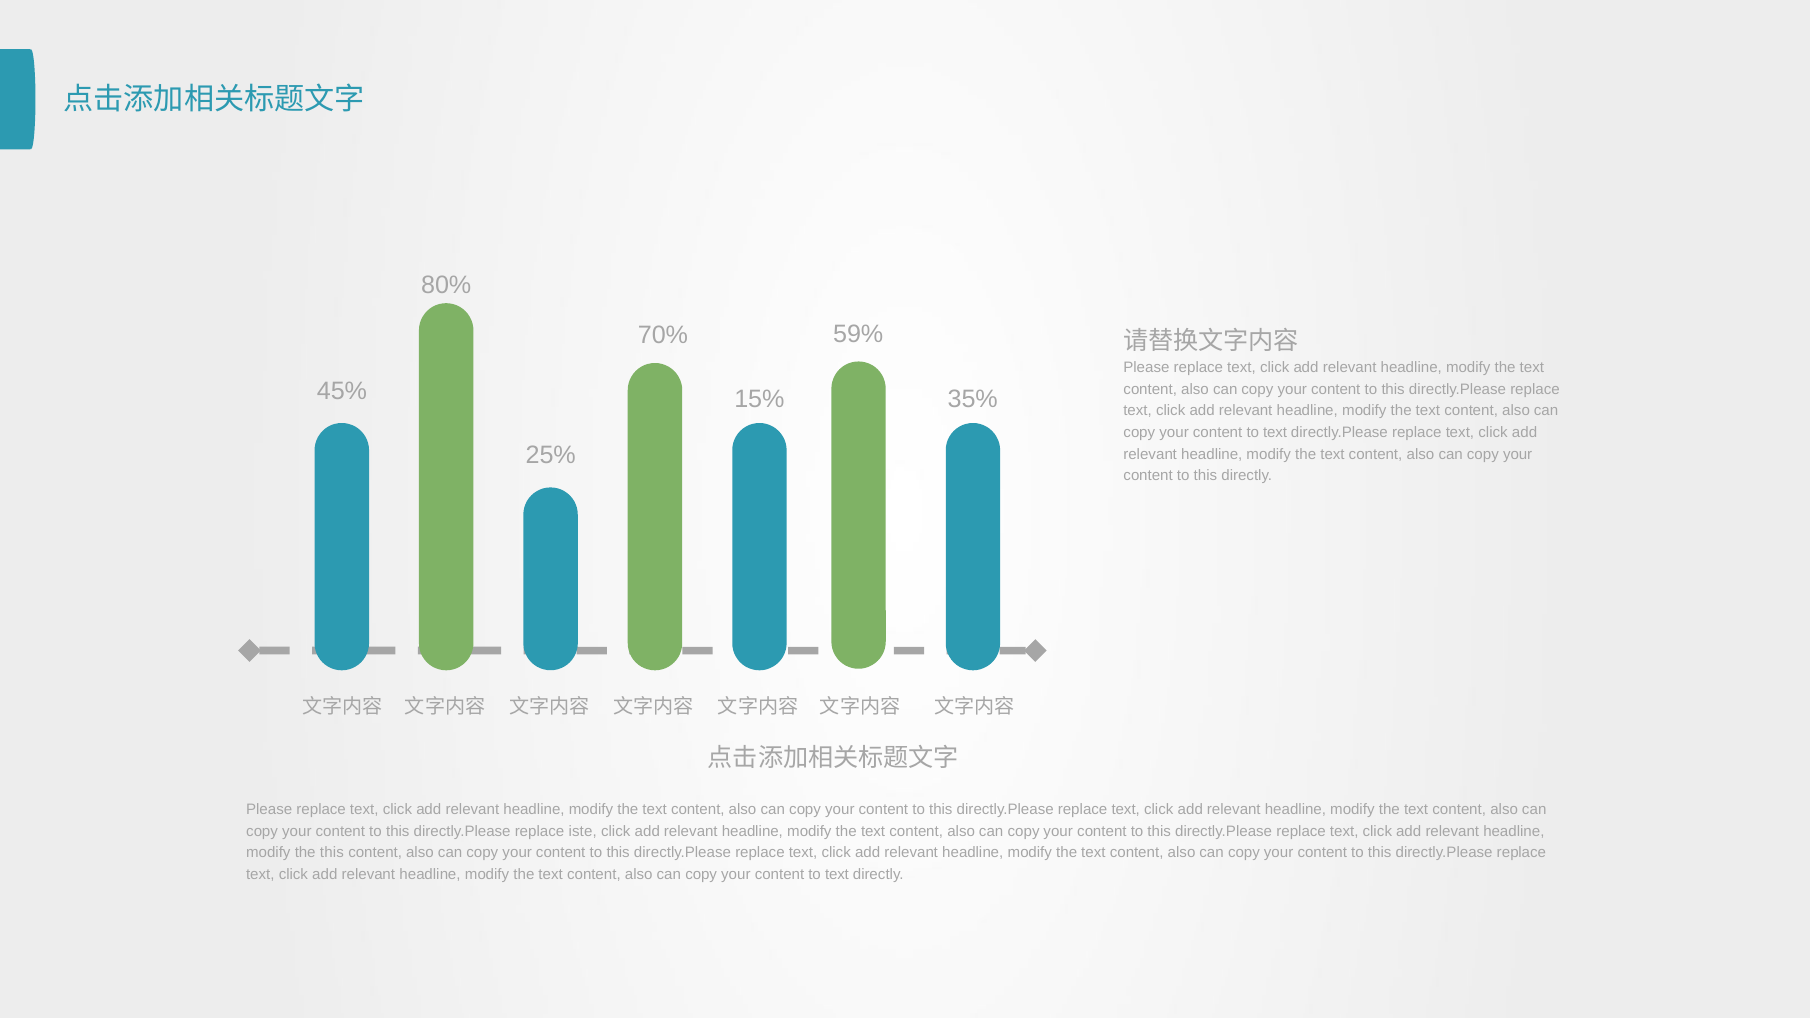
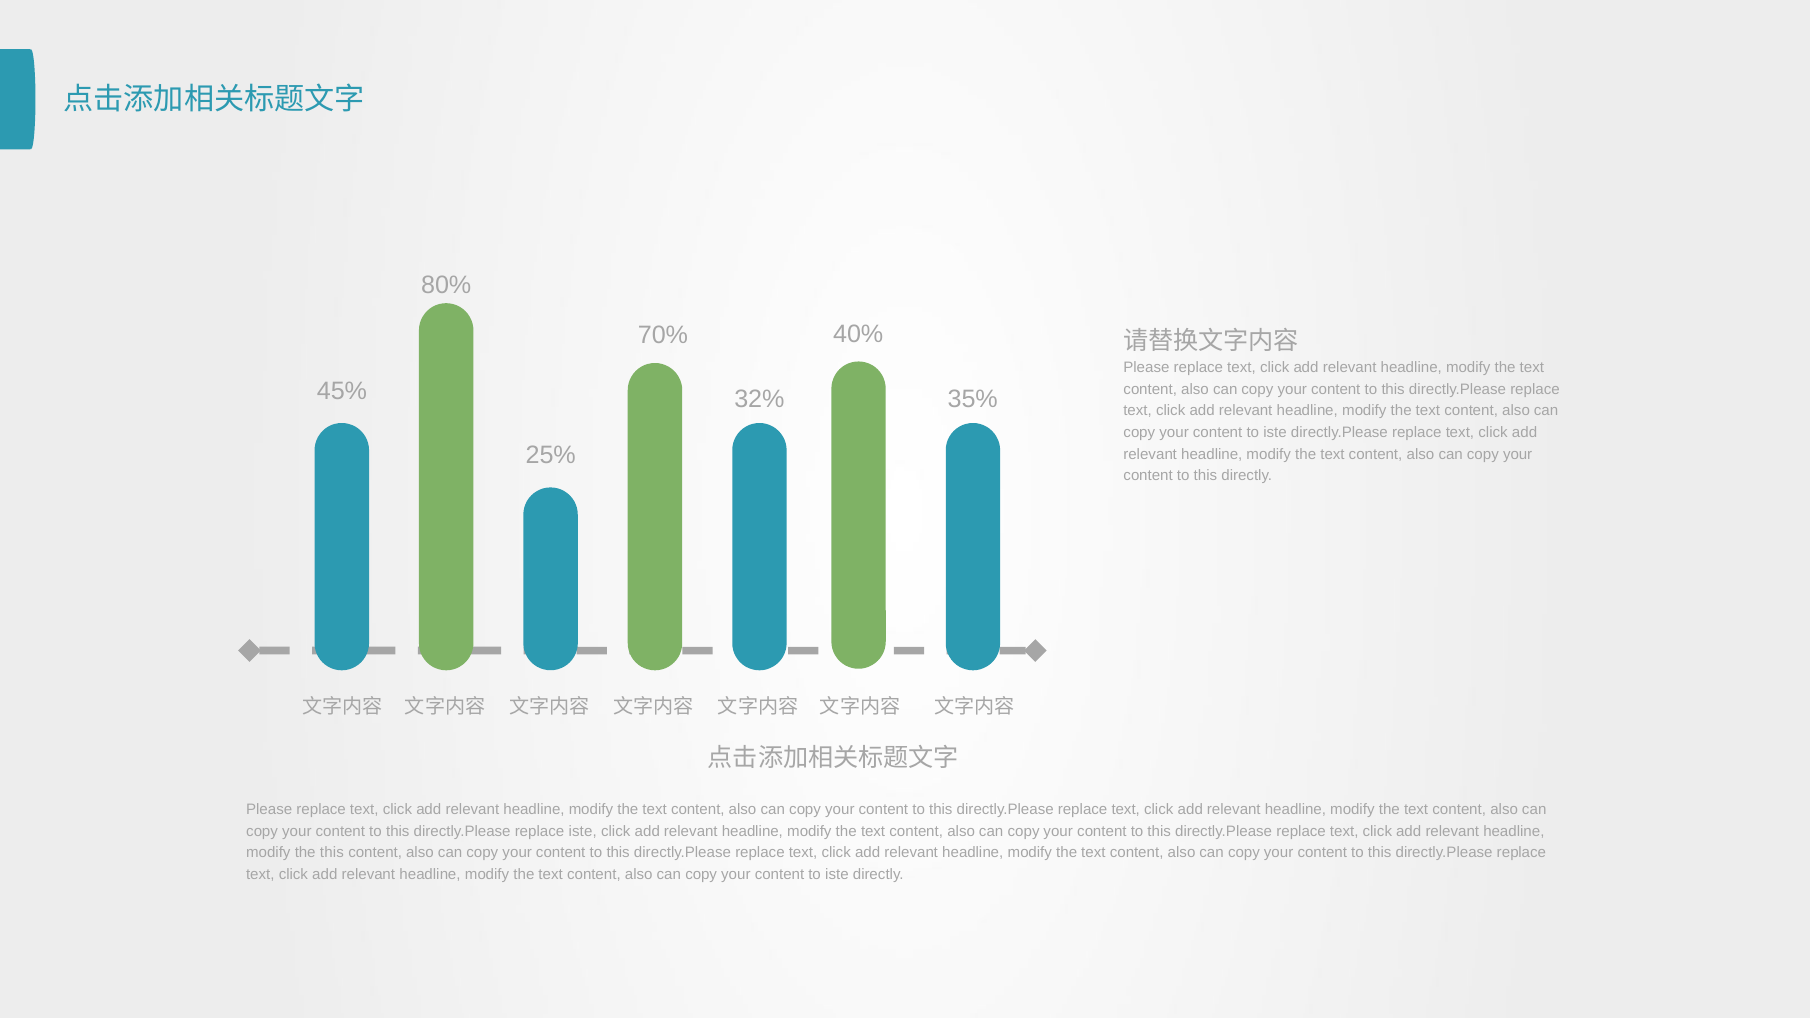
59%: 59% -> 40% (858, 334)
15%: 15% -> 32% (759, 400)
text: text -> iste (1275, 433)
text: text -> iste (837, 875)
